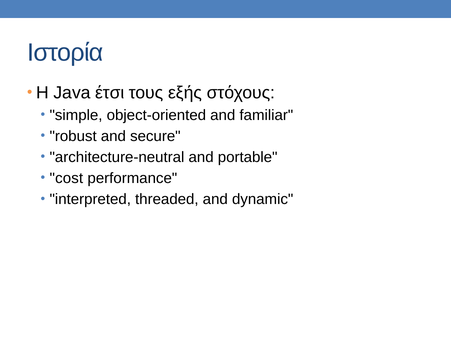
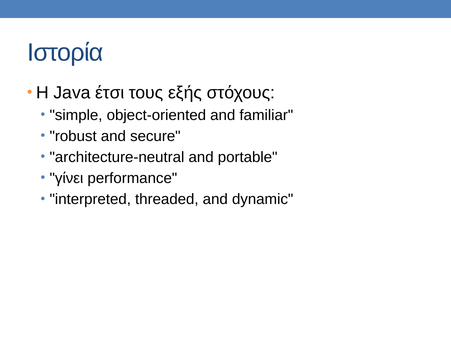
cost: cost -> γίνει (66, 178)
